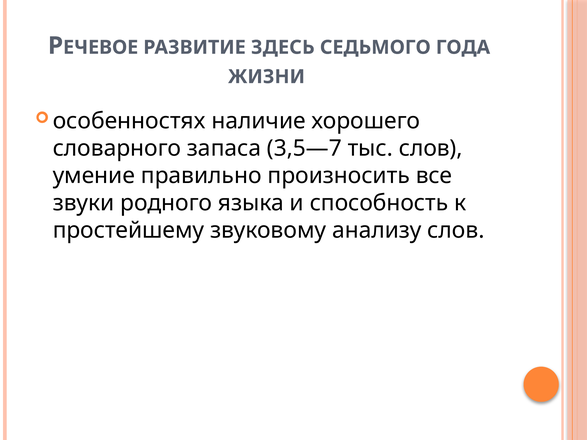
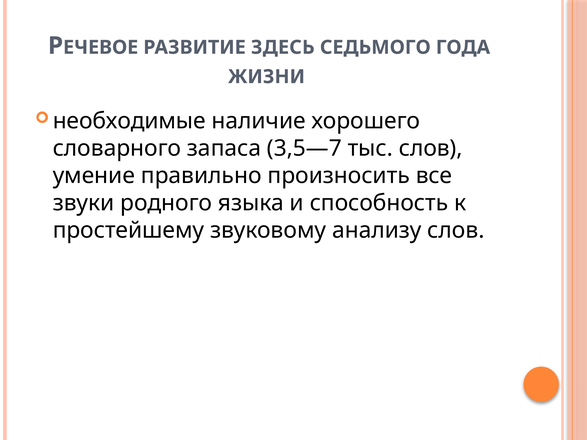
особенностях: особенностях -> необходимые (129, 121)
